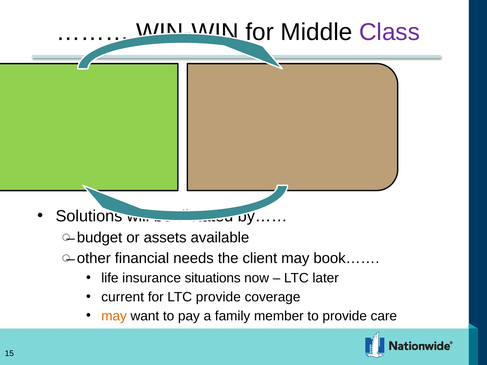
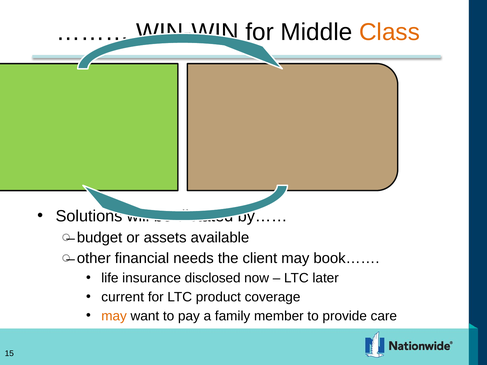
Class colour: purple -> orange (389, 32)
situations: situations -> disclosed (213, 278)
LTC provide: provide -> product (218, 297)
